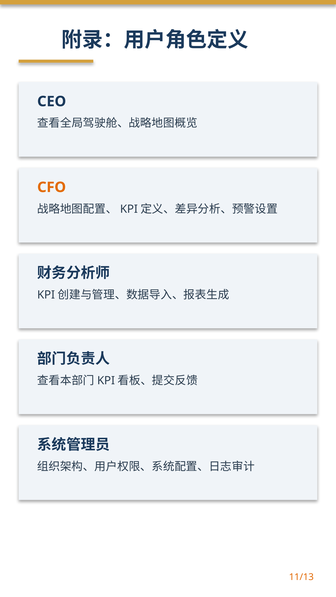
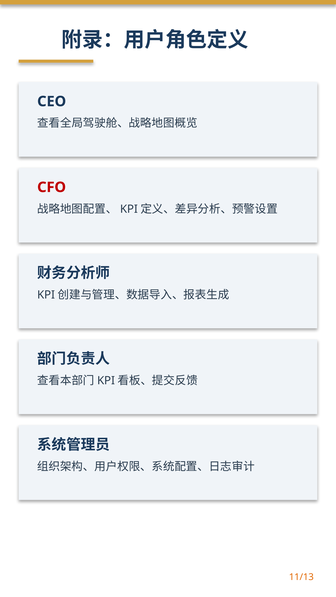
CFO colour: orange -> red (52, 187)
